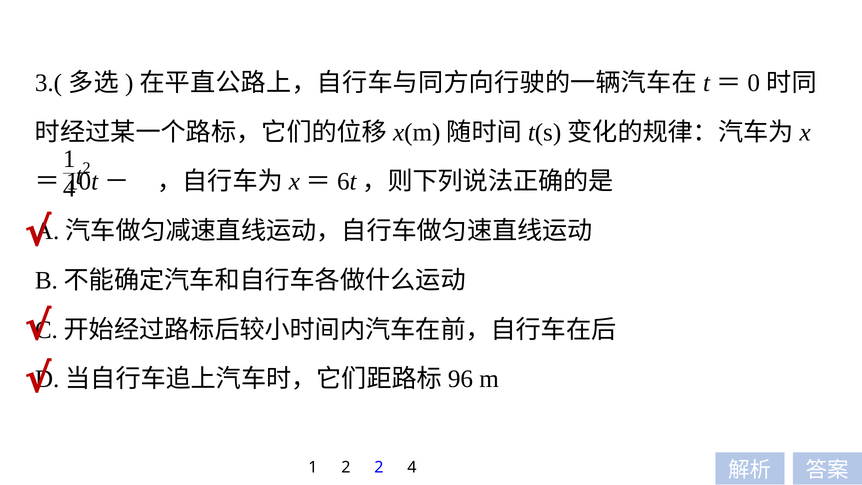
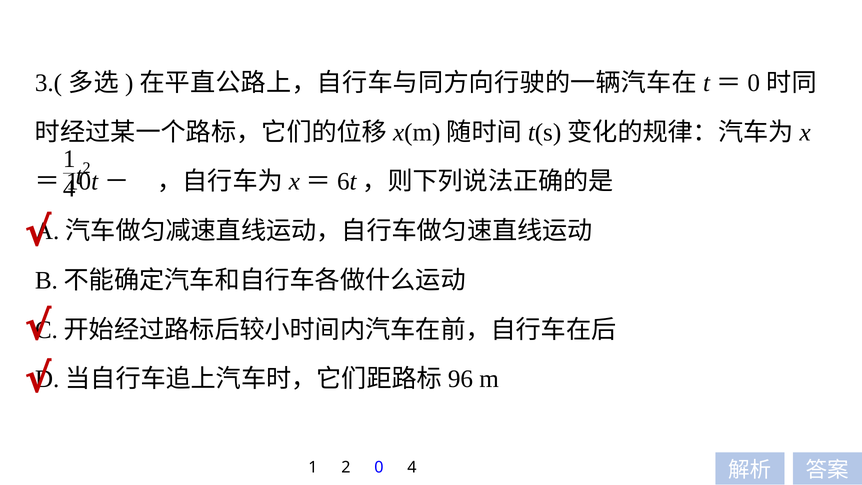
2 2: 2 -> 0 (379, 468)
